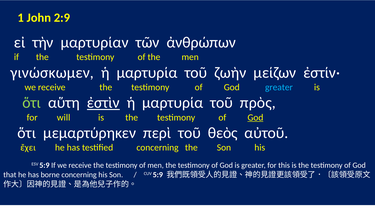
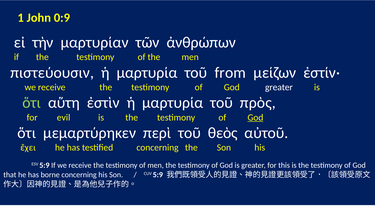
2:9: 2:9 -> 0:9 (62, 18)
γινώσκωμεν: γινώσκωμεν -> πιστεύουσιν (52, 72)
ζωὴν: ζωὴν -> from (230, 72)
greater colour: light blue -> white (279, 87)
ἐστὶν underline: present -> none (103, 103)
will: will -> evil (64, 117)
